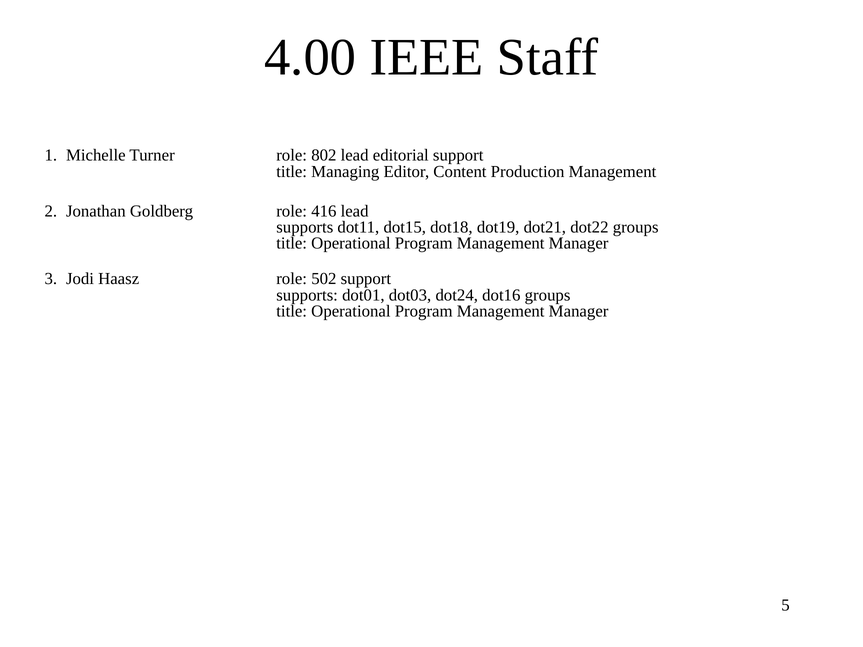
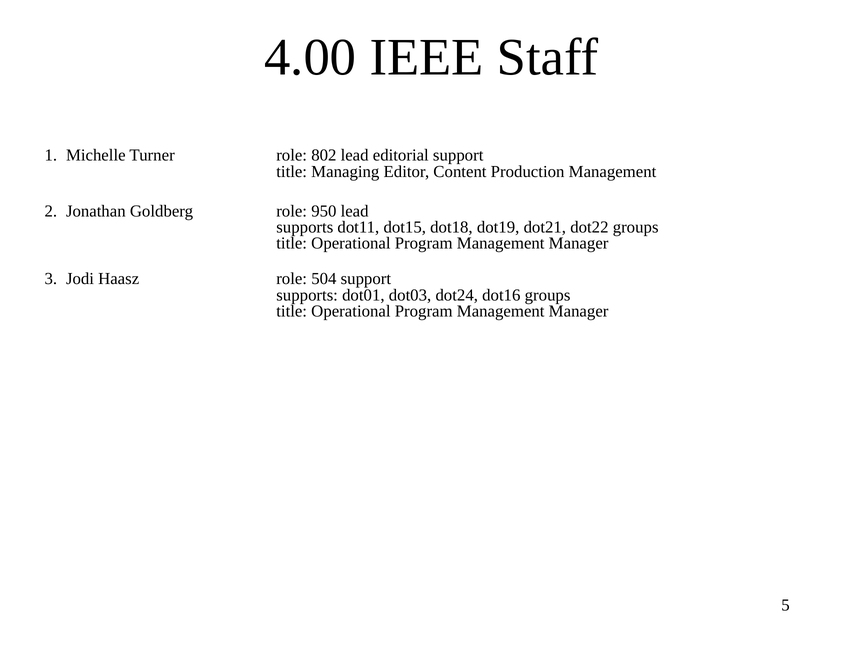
416: 416 -> 950 (324, 211)
502: 502 -> 504 (324, 279)
